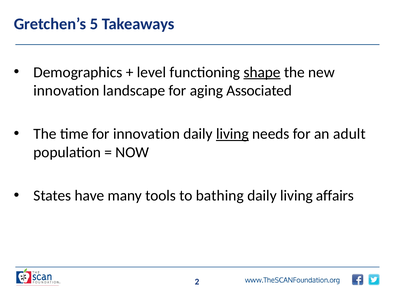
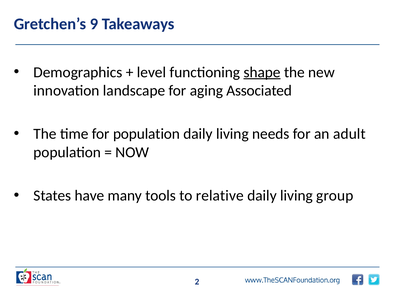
5: 5 -> 9 (94, 24)
for innovation: innovation -> population (146, 134)
living underline: present -> none (232, 134)
bathing: bathing -> relative (220, 196)
affairs: affairs -> group (335, 196)
